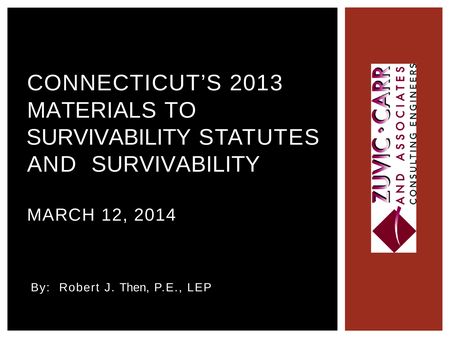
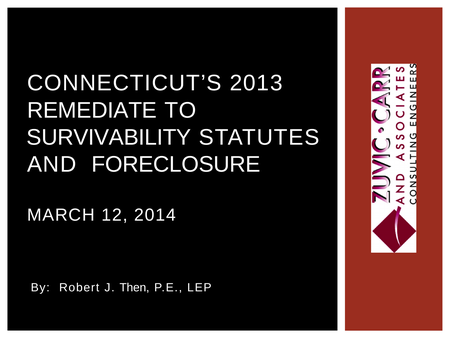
MATERIALS: MATERIALS -> REMEDIATE (92, 110)
AND SURVIVABILITY: SURVIVABILITY -> FORECLOSURE (176, 164)
